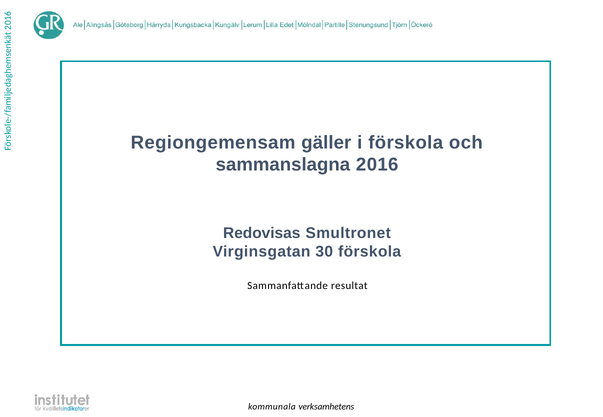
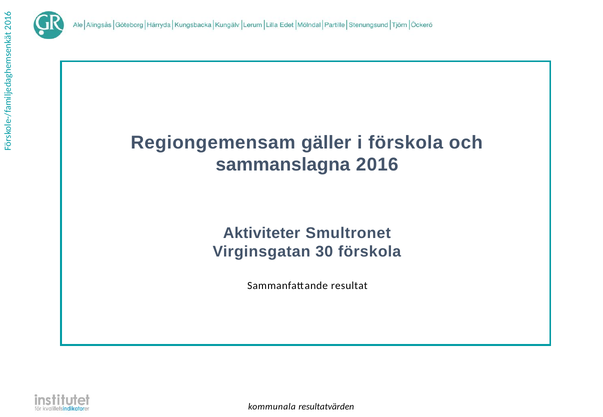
Redovisas: Redovisas -> Aktiviteter (262, 234)
verksamhetens: verksamhetens -> resultatvärden (326, 407)
